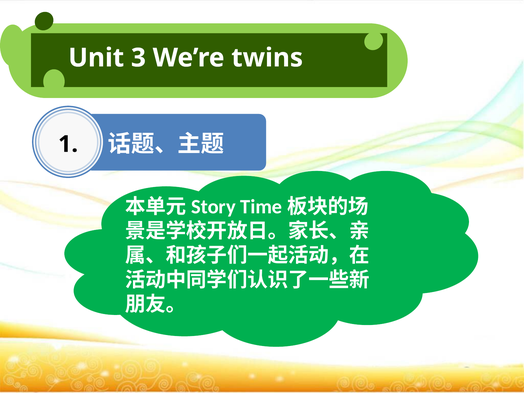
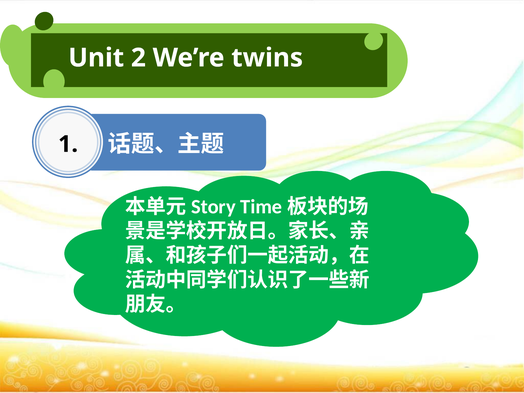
3: 3 -> 2 (138, 58)
